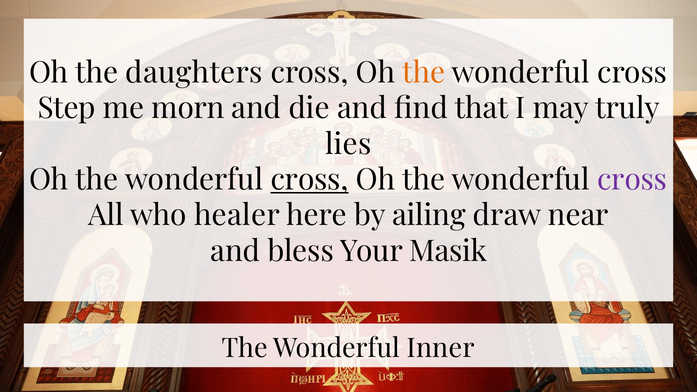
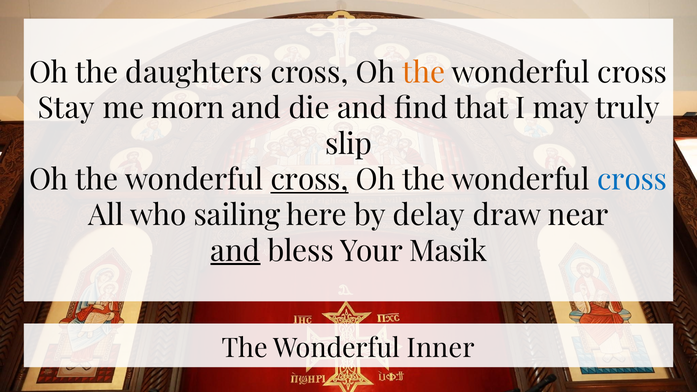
Step: Step -> Stay (66, 109)
lies: lies -> slip (349, 144)
cross colour: purple -> blue (632, 180)
healer: healer -> sailing (237, 216)
ailing: ailing -> delay (429, 216)
and underline: none -> present (235, 251)
